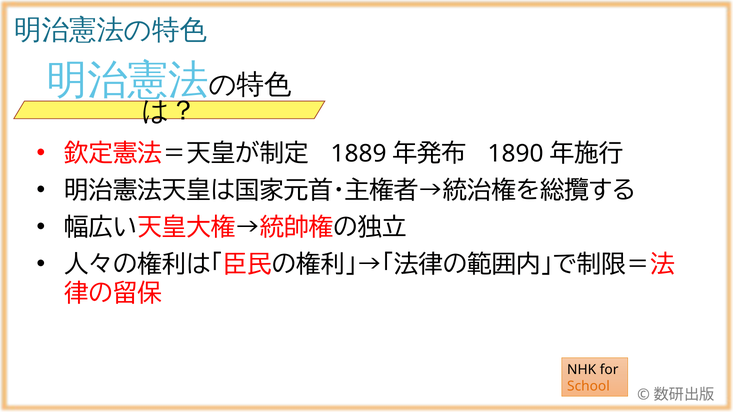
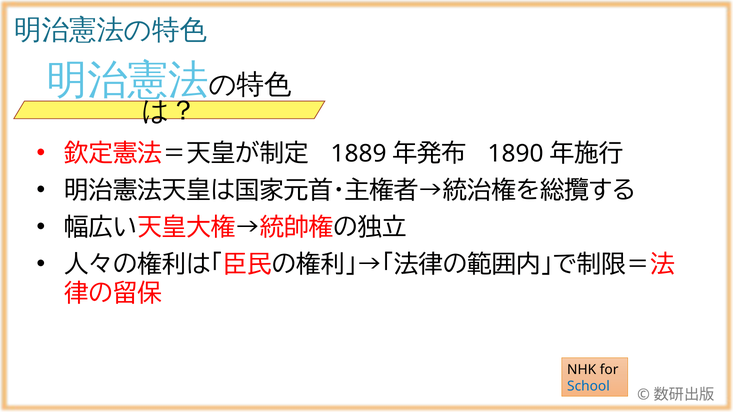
School colour: orange -> blue (588, 386)
